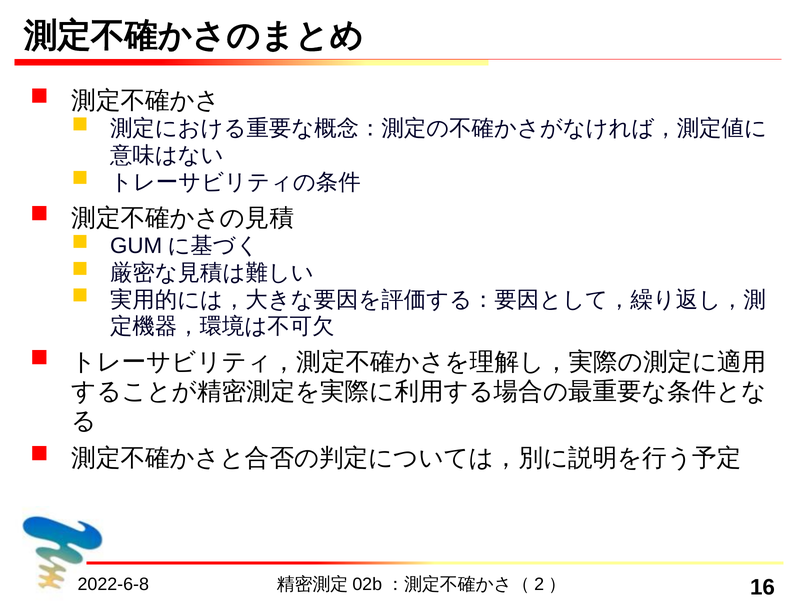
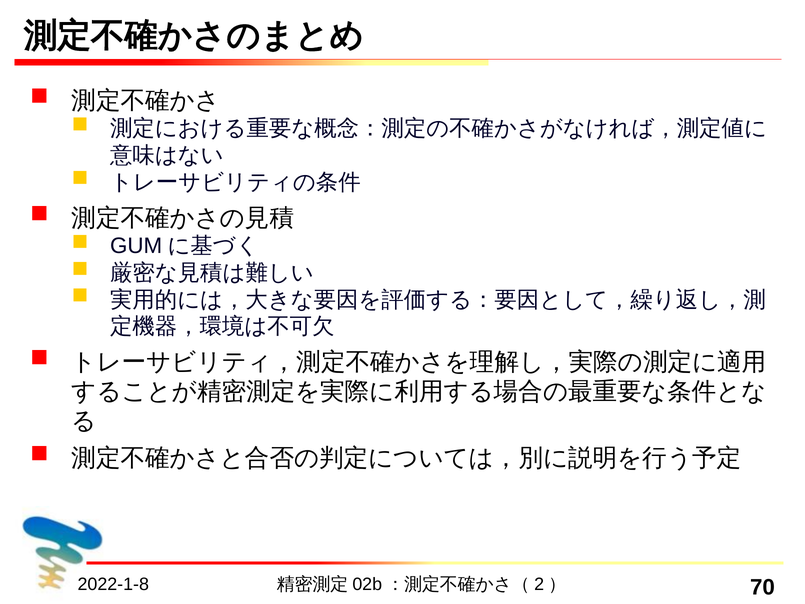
2022-6-8: 2022-6-8 -> 2022-1-8 (113, 584)
16: 16 -> 70 (762, 587)
